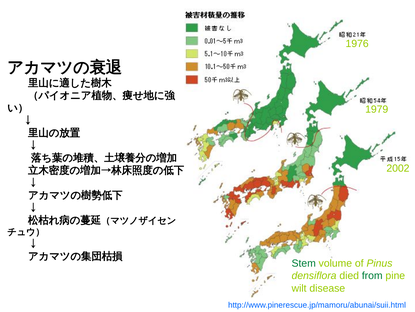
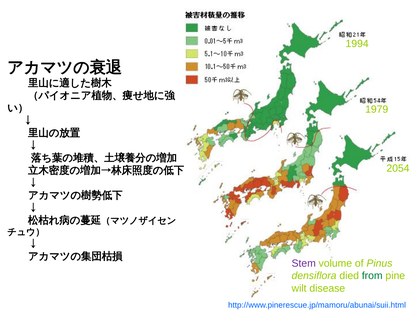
1976: 1976 -> 1994 (357, 44)
2002: 2002 -> 2054 (398, 168)
Stem colour: green -> purple (304, 263)
